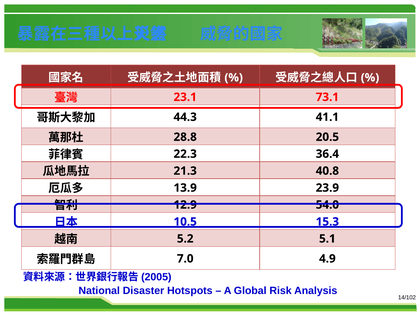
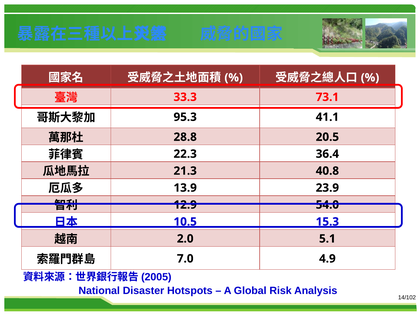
23.1: 23.1 -> 33.3 (185, 97)
44.3: 44.3 -> 95.3 (185, 117)
5.2: 5.2 -> 2.0 (185, 239)
